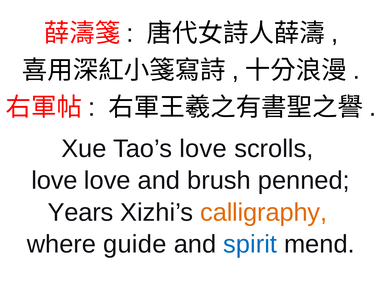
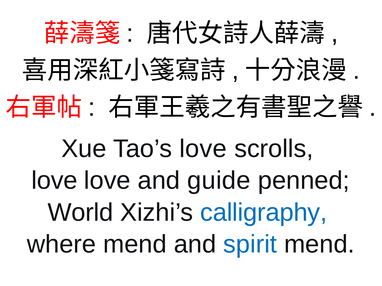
brush: brush -> guide (219, 181)
Years: Years -> World (80, 213)
calligraphy colour: orange -> blue (264, 213)
where guide: guide -> mend (135, 245)
